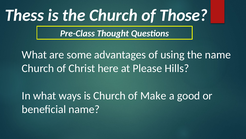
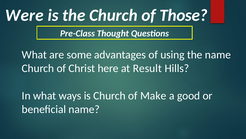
Thess: Thess -> Were (24, 15)
Please: Please -> Result (147, 68)
